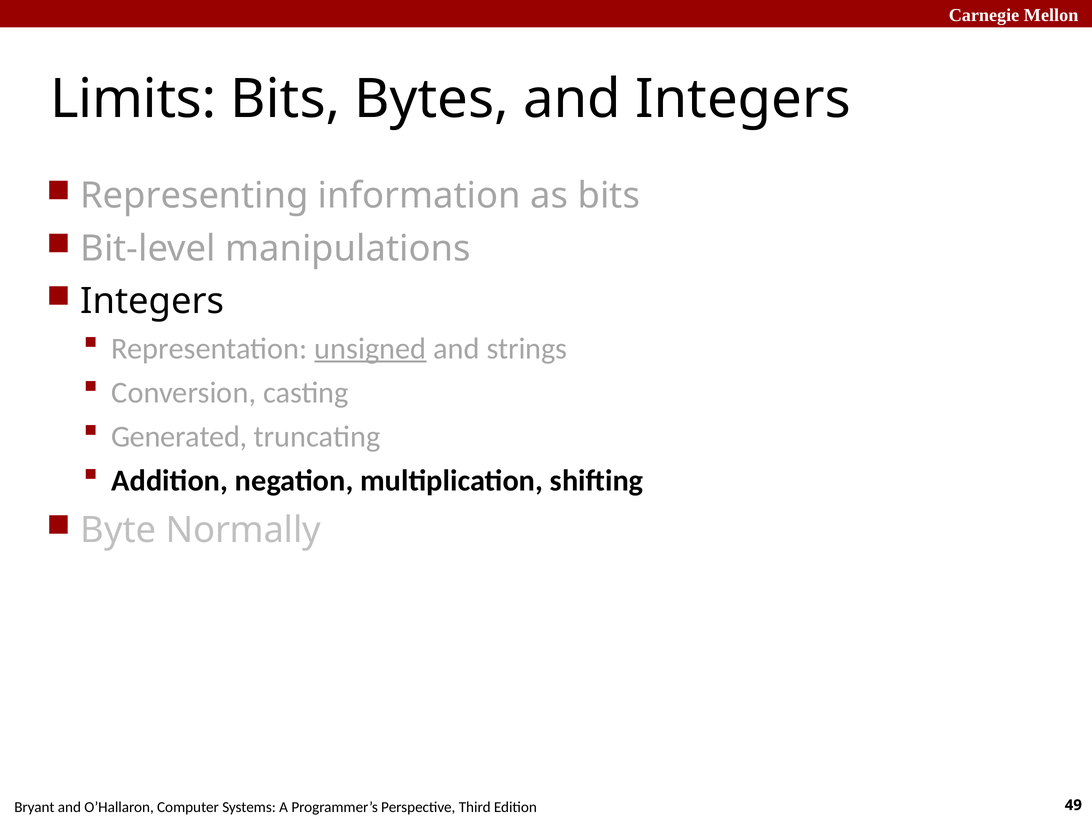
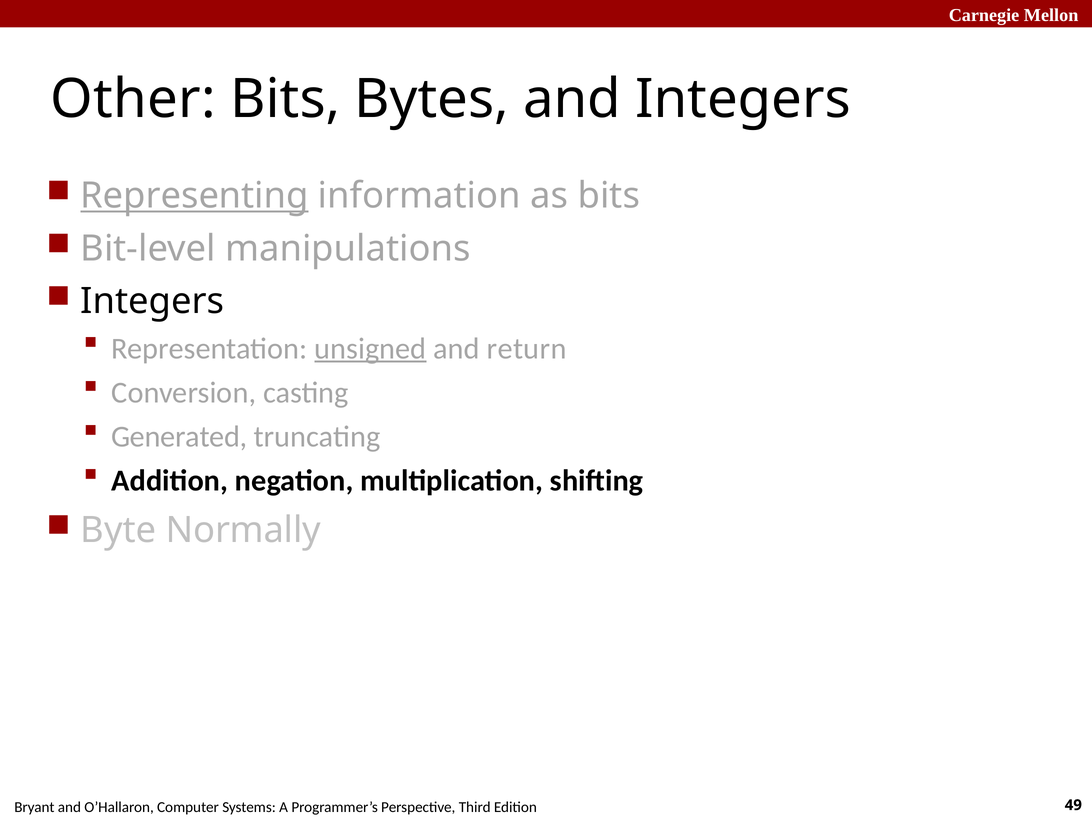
Limits: Limits -> Other (133, 99)
Representing underline: none -> present (195, 196)
strings: strings -> return (527, 349)
